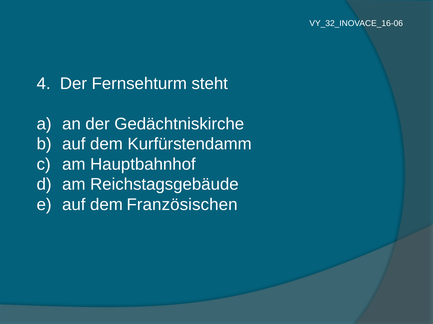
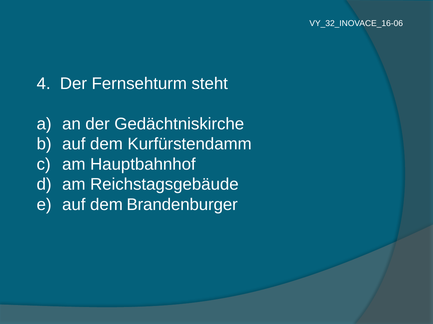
Französischen: Französischen -> Brandenburger (182, 205)
